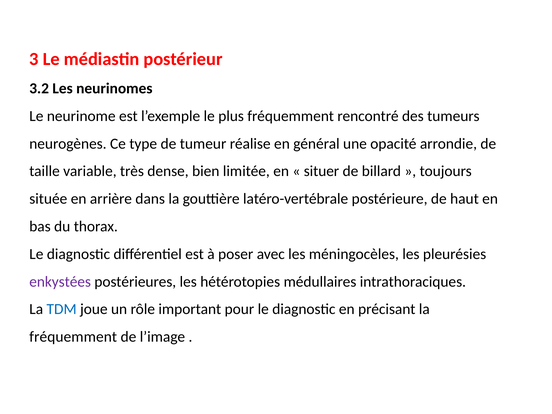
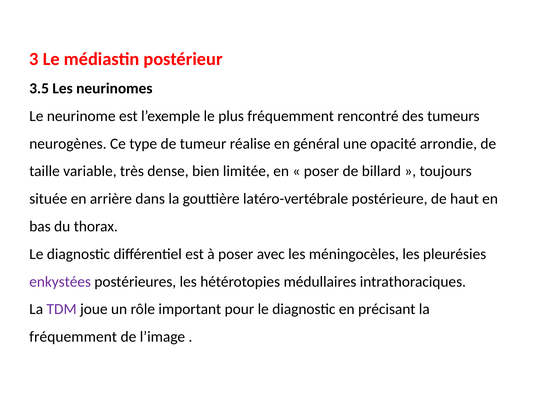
3.2: 3.2 -> 3.5 (39, 88)
situer: situer -> poser (321, 171)
TDM colour: blue -> purple (62, 309)
